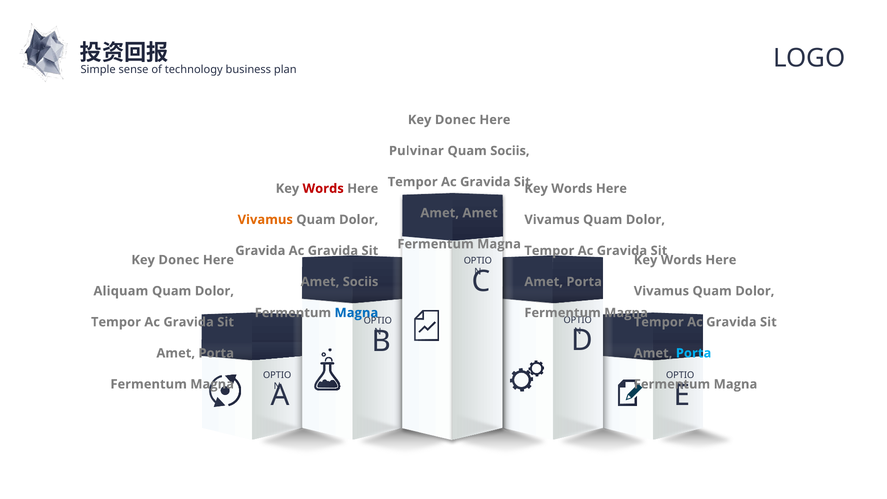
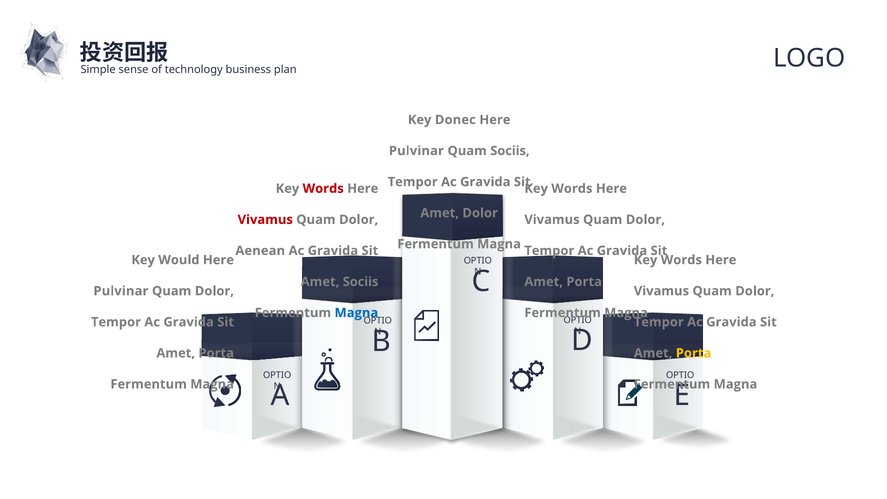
Amet Amet: Amet -> Dolor (480, 213)
Vivamus colour: orange -> red (265, 220)
Gravida: Gravida -> Aenean (260, 251)
Donec: Donec -> Would (179, 260)
Aliquam: Aliquam -> Pulvinar (121, 291)
Porta colour: light blue -> yellow (694, 353)
